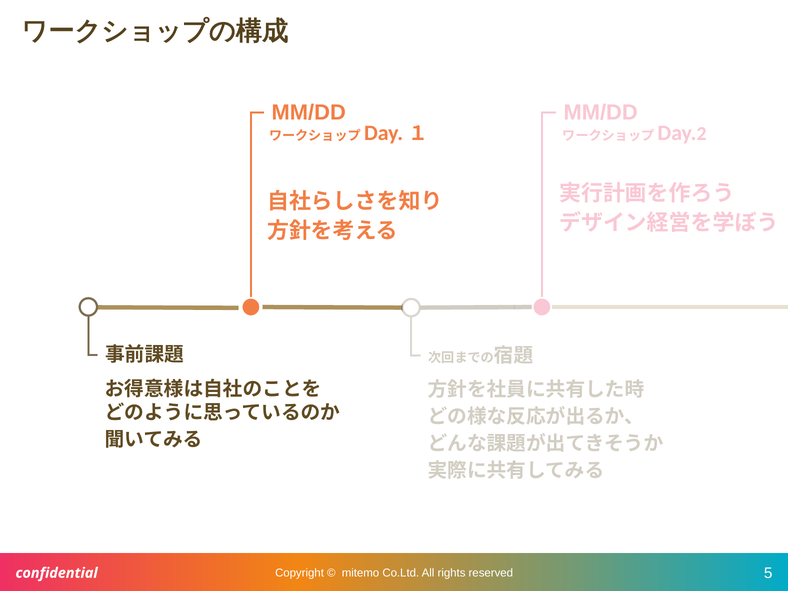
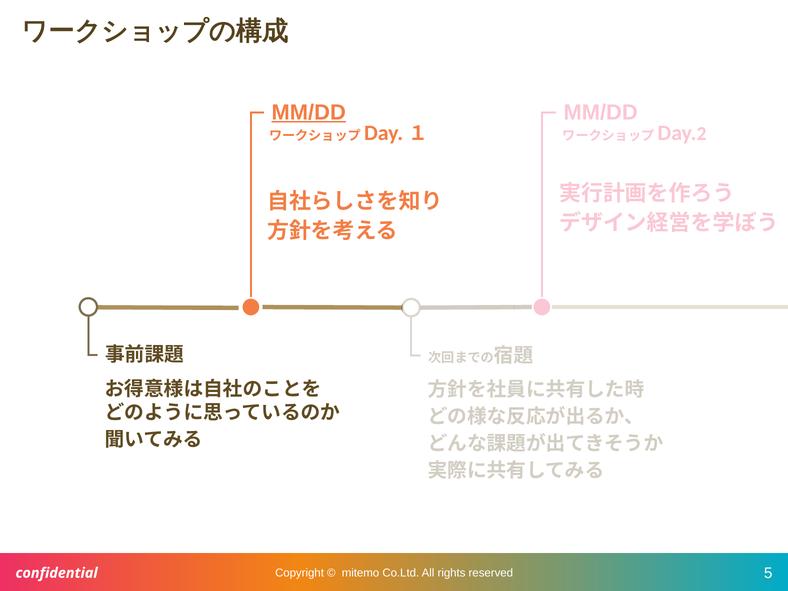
MM/DD underline: none -> present (309, 112)
